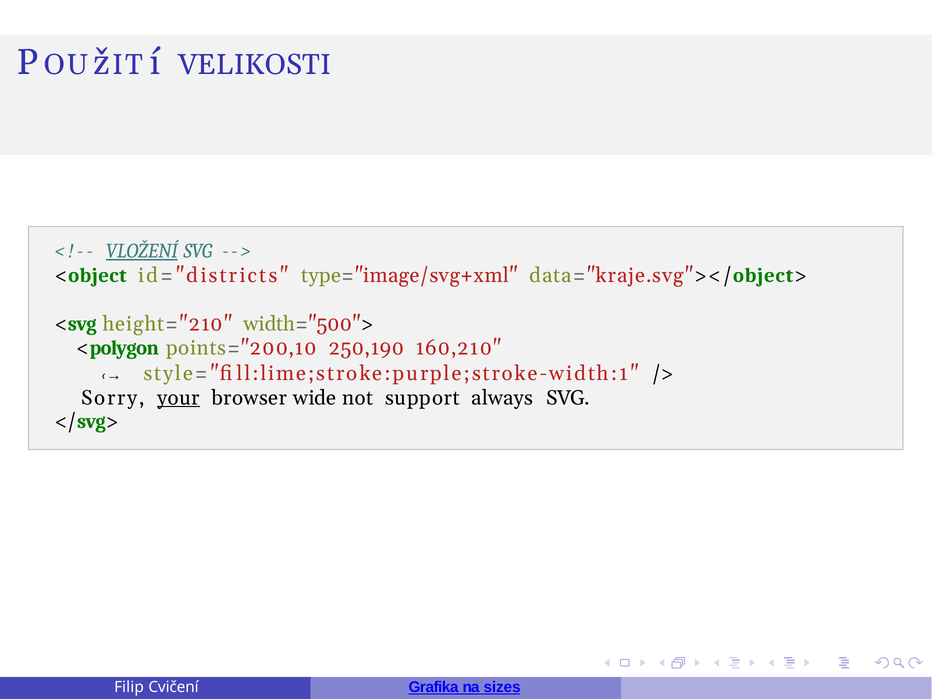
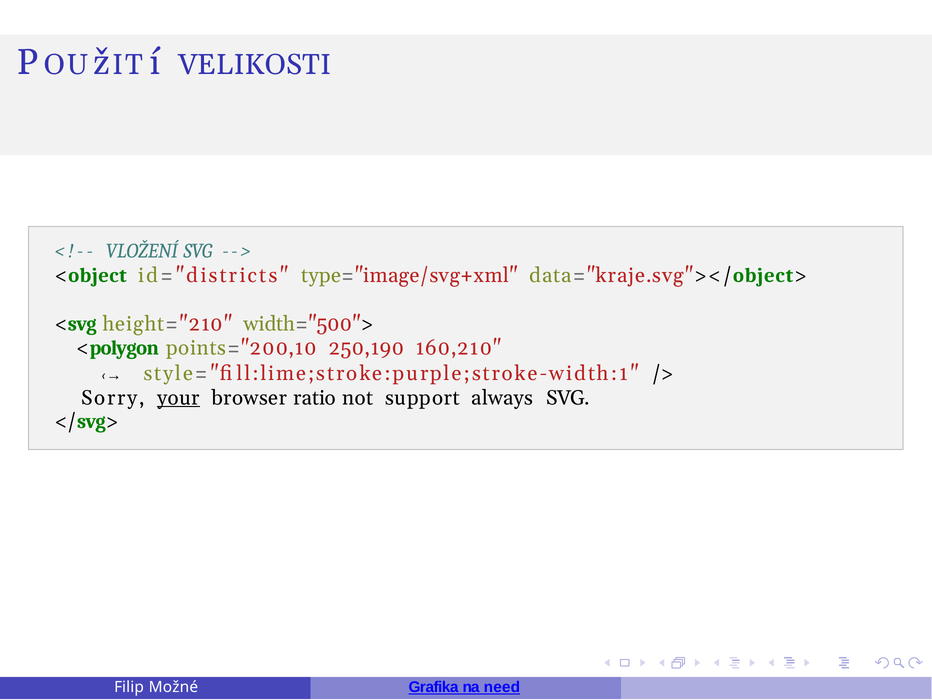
VLOŽENÍ underline: present -> none (142, 251)
wide: wide -> ratio (315, 398)
Cvičení: Cvičení -> Možné (173, 687)
sizes: sizes -> need (502, 687)
